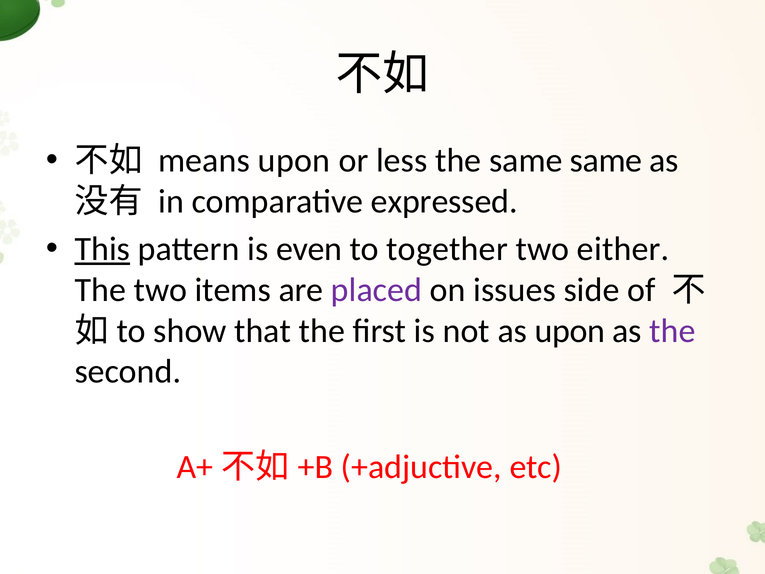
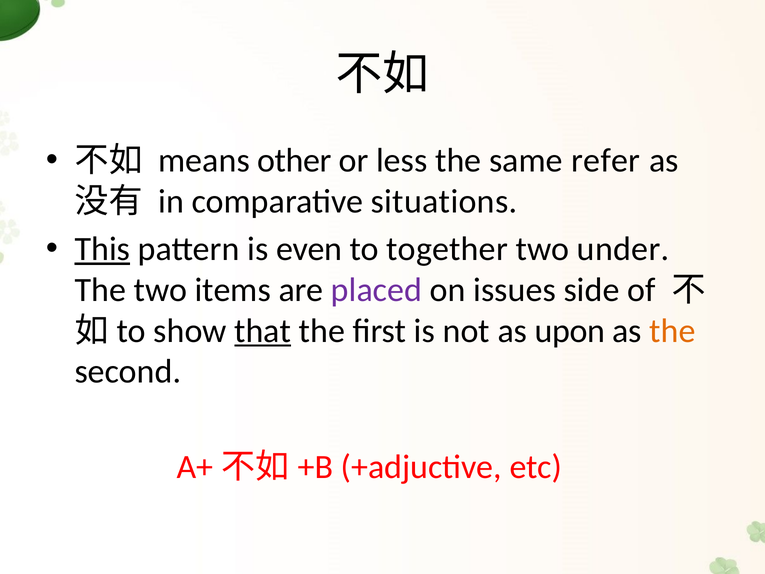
means upon: upon -> other (294, 161)
same same: same -> refer (606, 161)
expressed: expressed -> situations (444, 201)
either: either -> under (623, 249)
that underline: none -> present (263, 331)
the colour: purple -> orange (672, 331)
